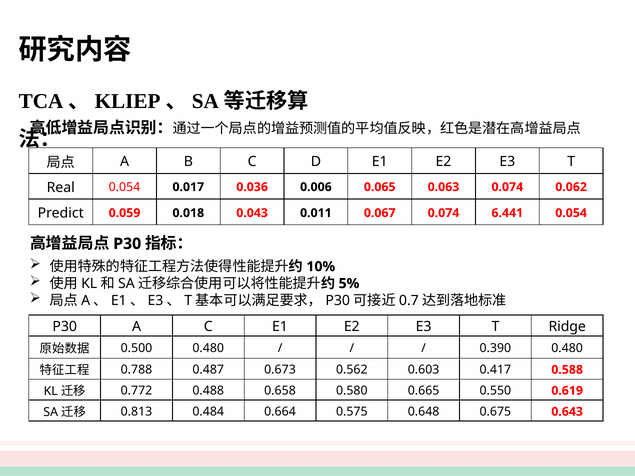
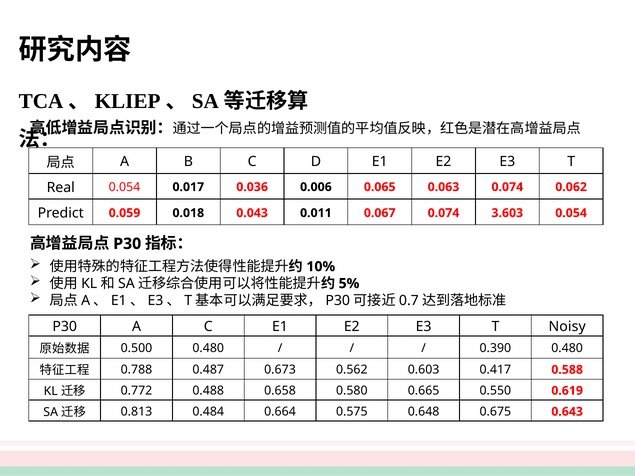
6.441: 6.441 -> 3.603 (507, 213)
Ridge: Ridge -> Noisy (567, 327)
